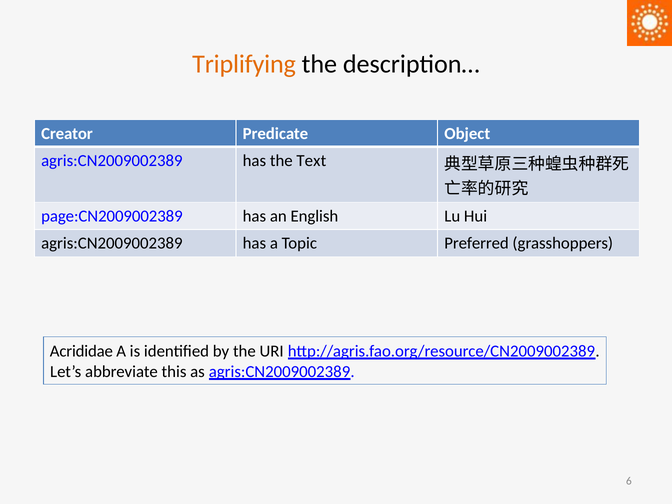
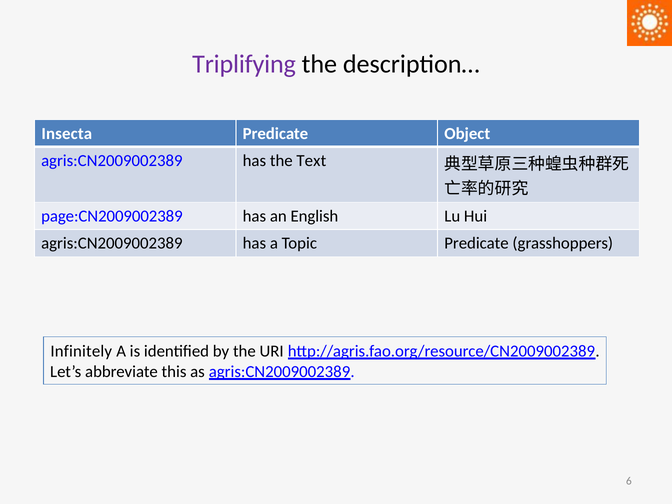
Triplifying colour: orange -> purple (244, 64)
Creator: Creator -> Insecta (67, 134)
Topic Preferred: Preferred -> Predicate (477, 243)
Acrididae: Acrididae -> Infinitely (81, 351)
